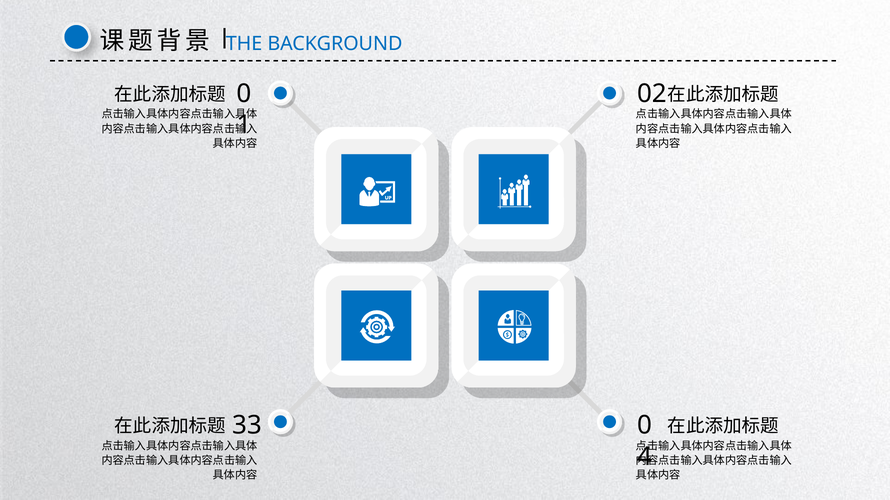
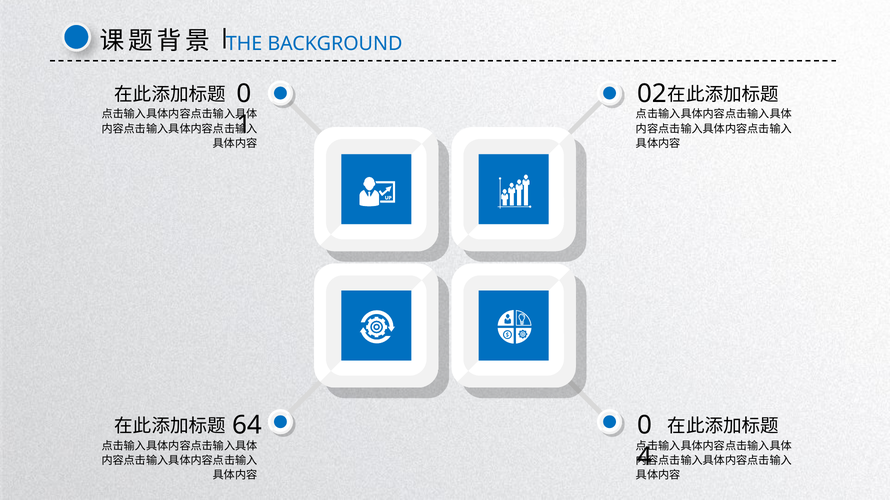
33: 33 -> 64 (247, 426)
